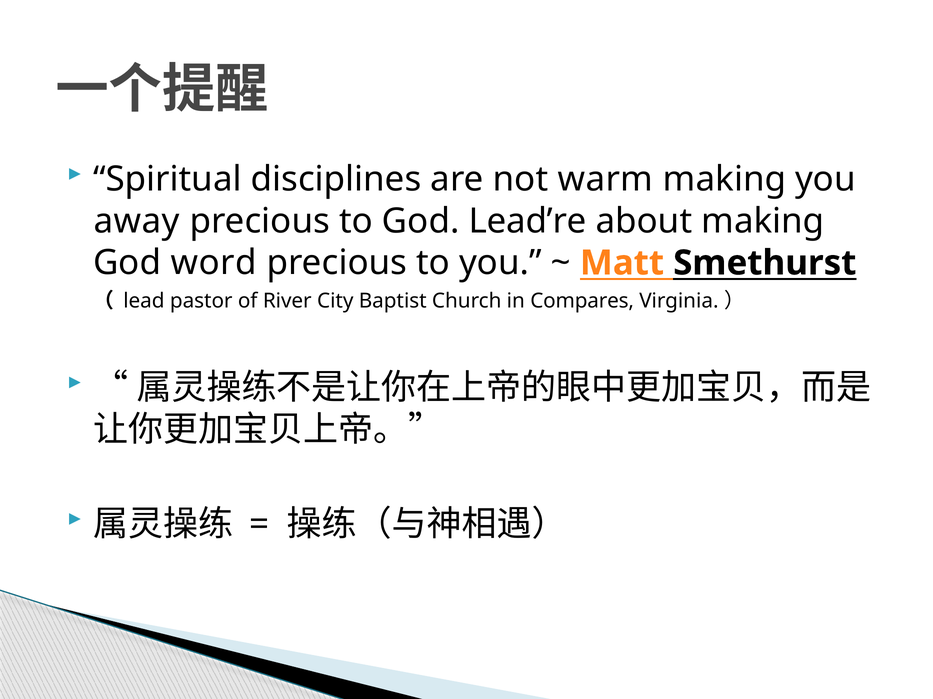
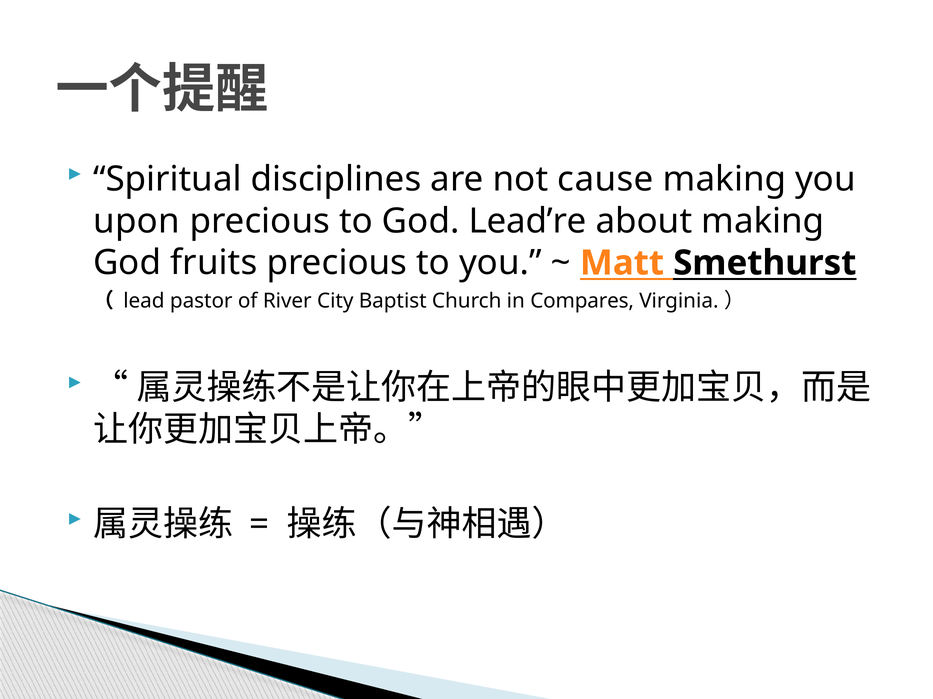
warm: warm -> cause (605, 179)
away: away -> upon (137, 221)
word: word -> fruits (214, 263)
